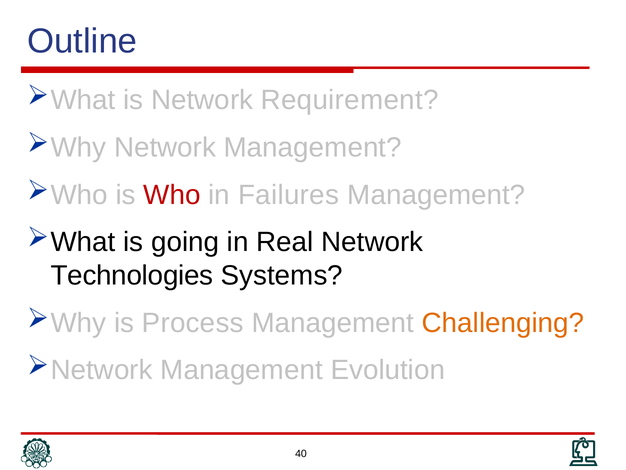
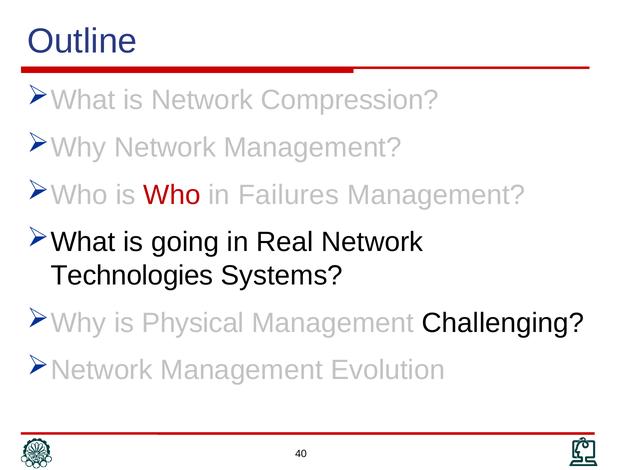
Requirement: Requirement -> Compression (350, 100)
Process: Process -> Physical (193, 323)
Challenging colour: orange -> black (503, 323)
